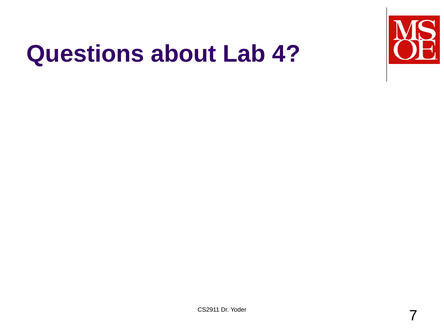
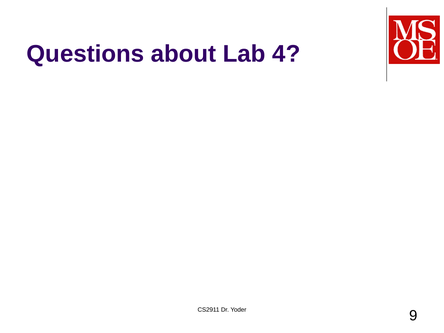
7: 7 -> 9 (413, 316)
